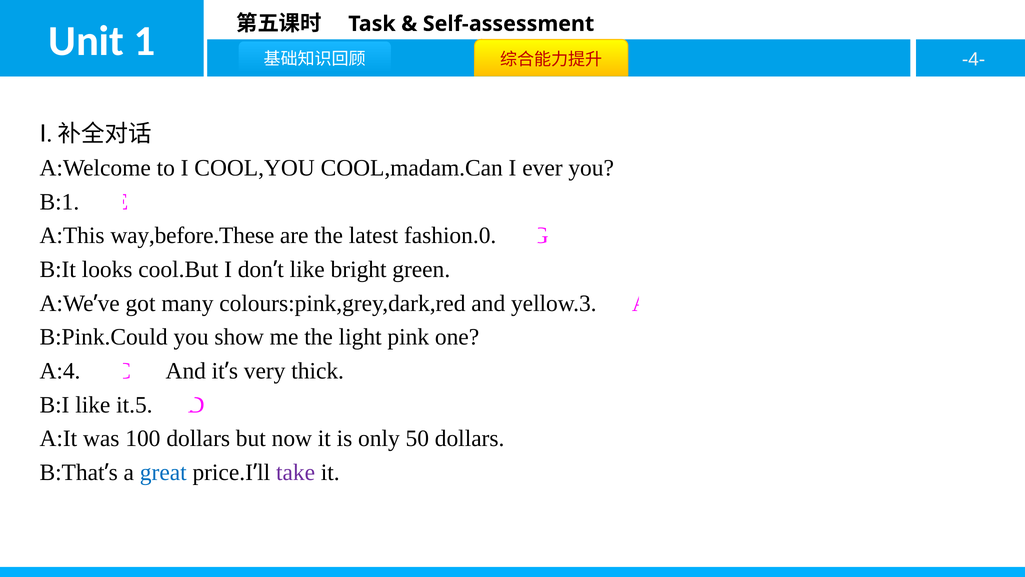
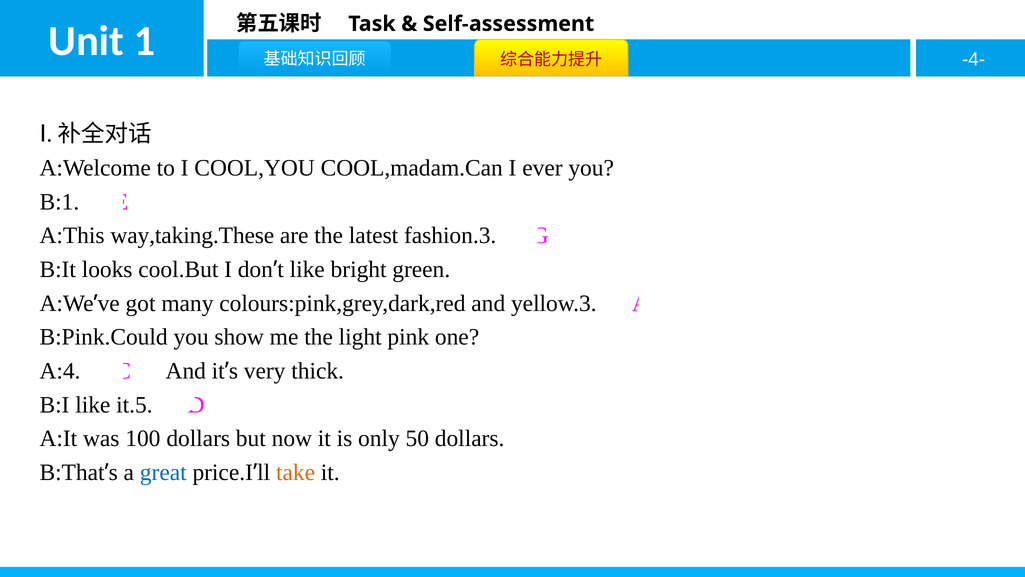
way,before.These: way,before.These -> way,taking.These (192, 235)
fashion.0: fashion.0 -> fashion.3 (450, 235)
take colour: purple -> orange (296, 472)
